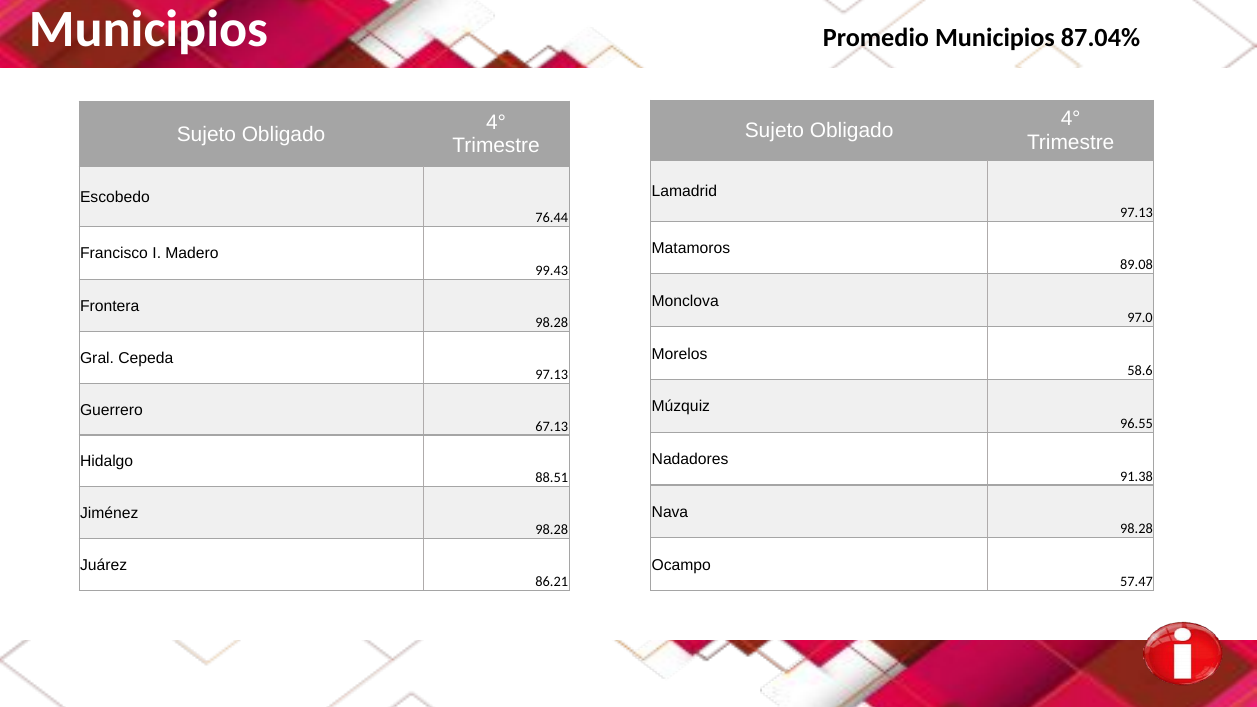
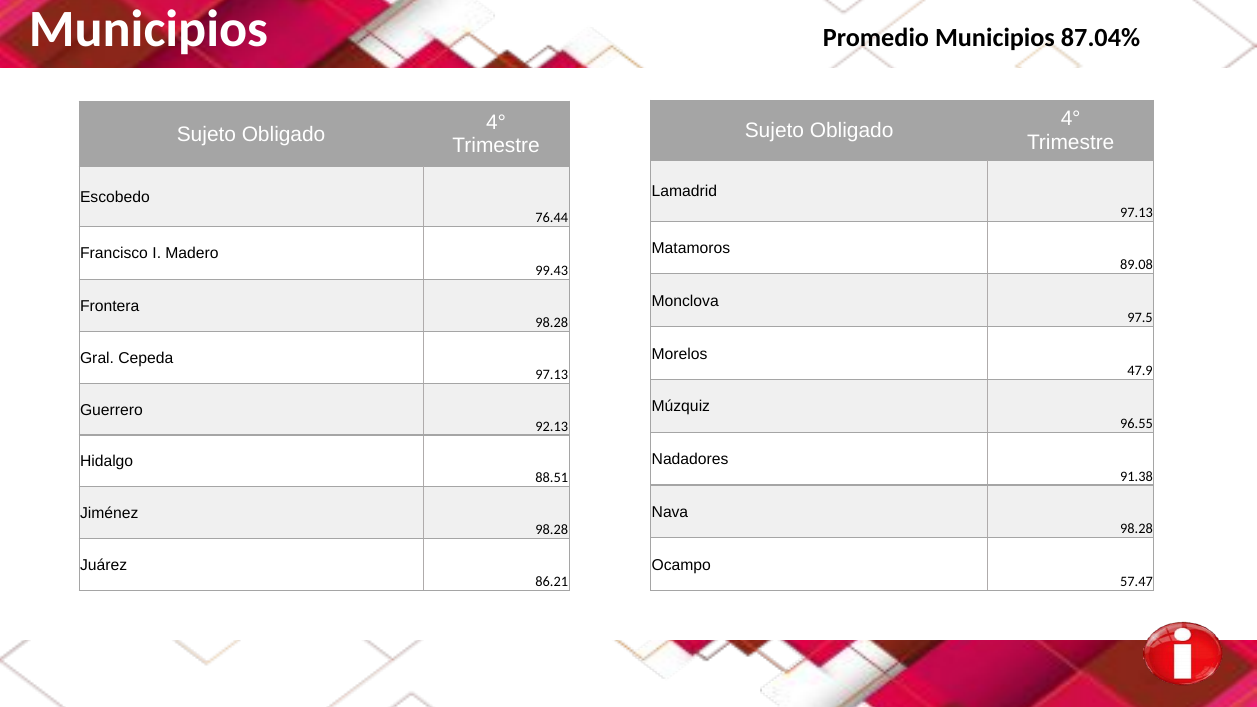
97.0: 97.0 -> 97.5 (1140, 318)
58.6: 58.6 -> 47.9 (1140, 371)
67.13: 67.13 -> 92.13 (552, 426)
